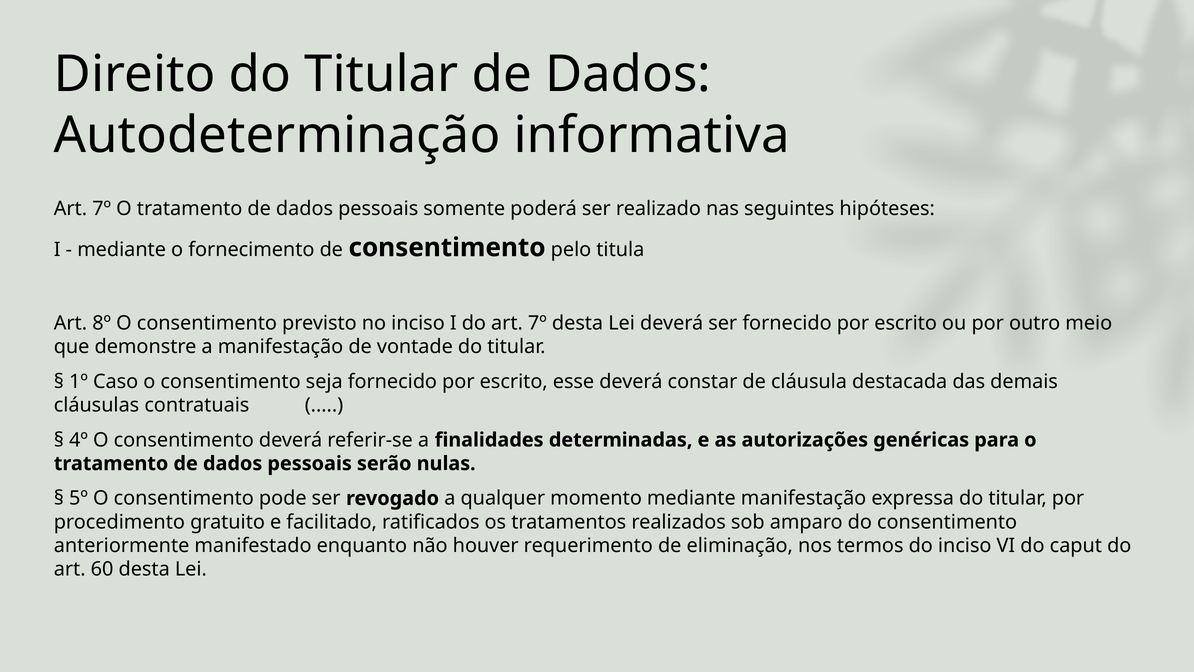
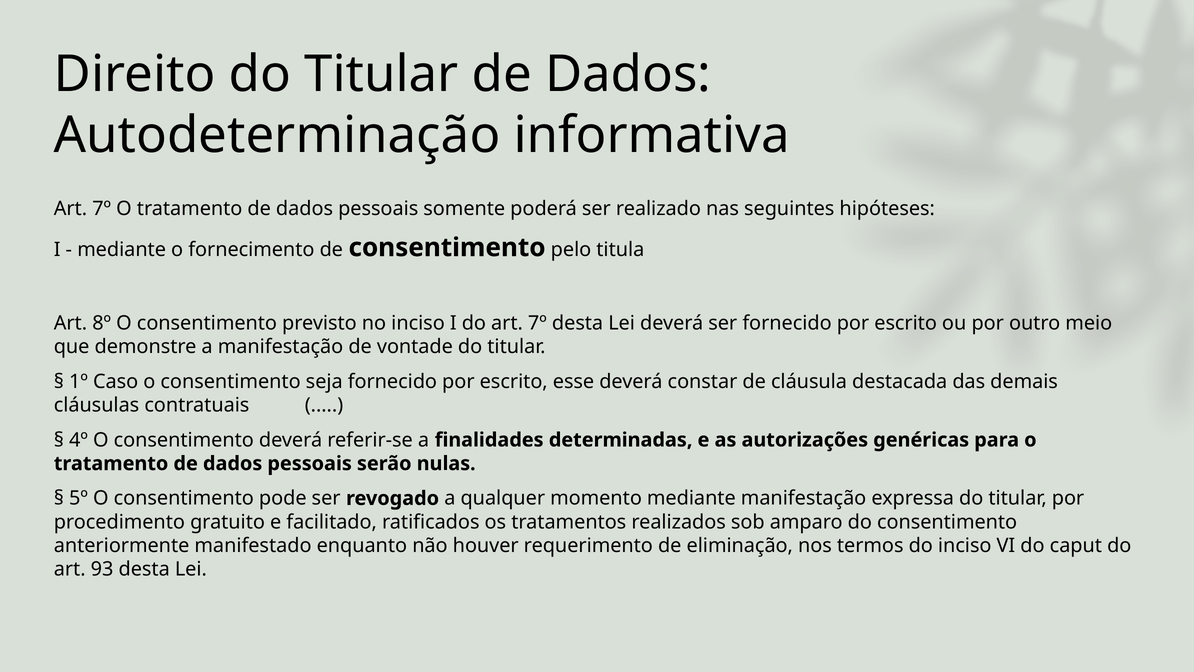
60: 60 -> 93 (102, 569)
